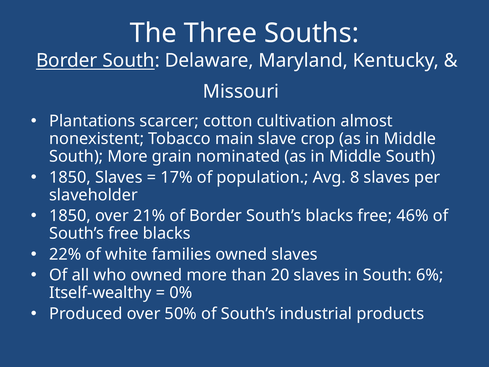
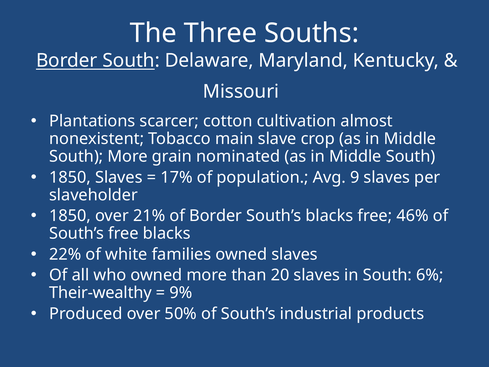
8: 8 -> 9 (355, 177)
Itself-wealthy: Itself-wealthy -> Their-wealthy (100, 293)
0%: 0% -> 9% (181, 293)
